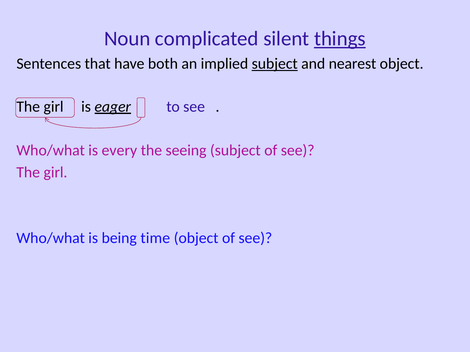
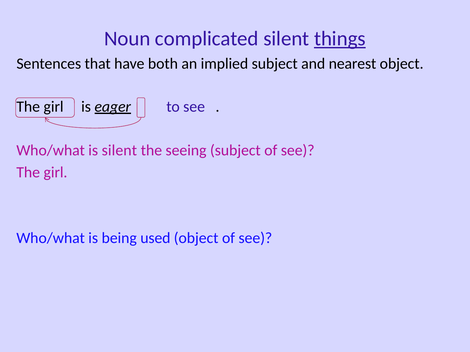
subject underline: present -> none (275, 64)
is every: every -> silent (119, 151)
time: time -> used (155, 238)
